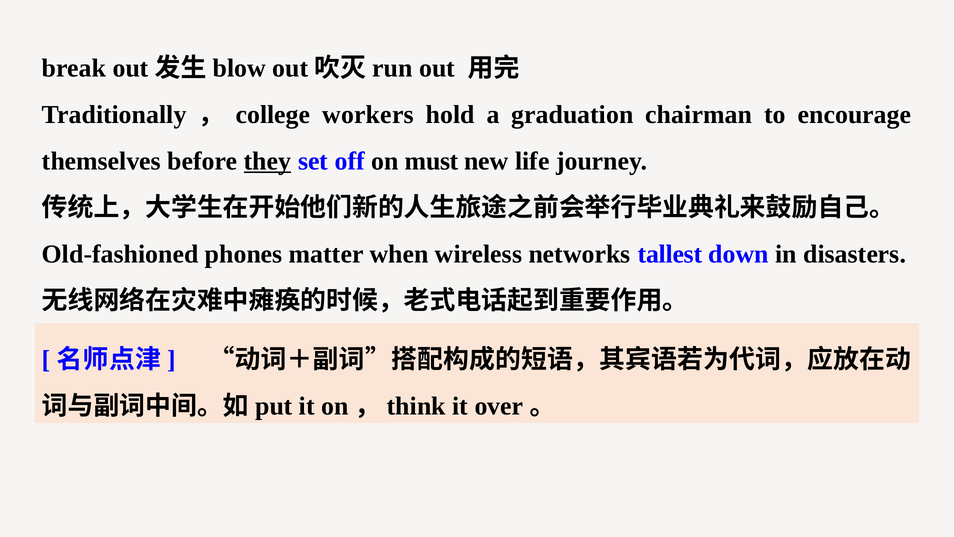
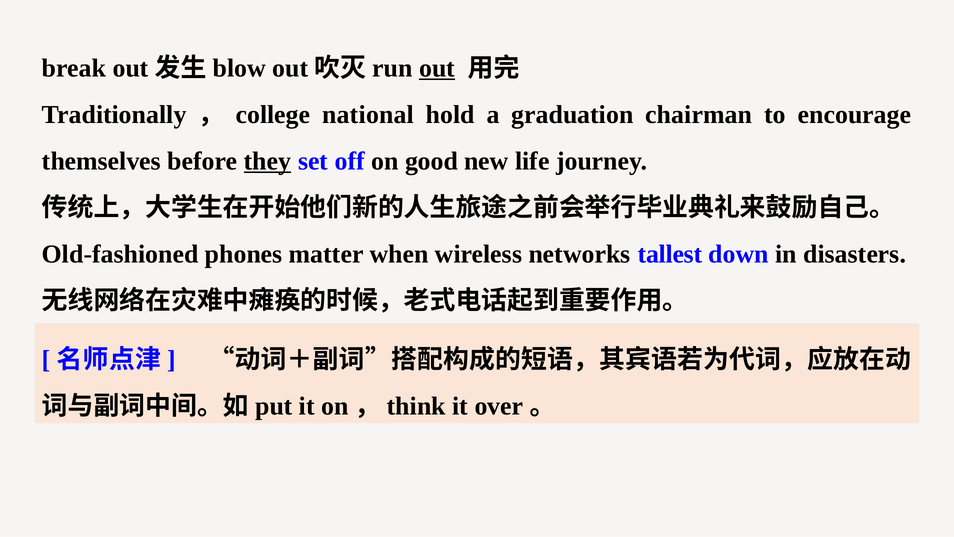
out underline: none -> present (437, 68)
workers: workers -> national (368, 115)
must: must -> good (432, 161)
